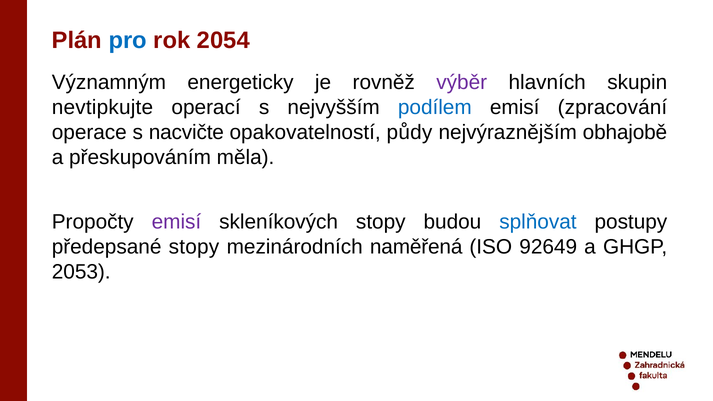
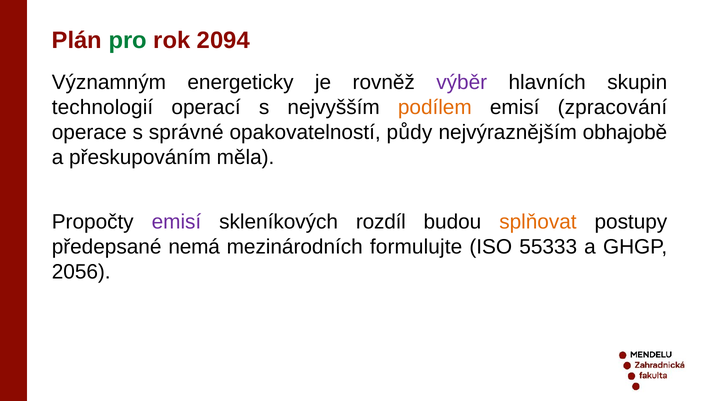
pro colour: blue -> green (128, 40)
2054: 2054 -> 2094 (223, 40)
nevtipkujte: nevtipkujte -> technologií (103, 107)
podílem colour: blue -> orange (435, 107)
nacvičte: nacvičte -> správné (186, 132)
skleníkových stopy: stopy -> rozdíl (381, 222)
splňovat colour: blue -> orange (538, 222)
předepsané stopy: stopy -> nemá (194, 247)
naměřená: naměřená -> formulujte (416, 247)
92649: 92649 -> 55333 (548, 247)
2053: 2053 -> 2056 (81, 272)
